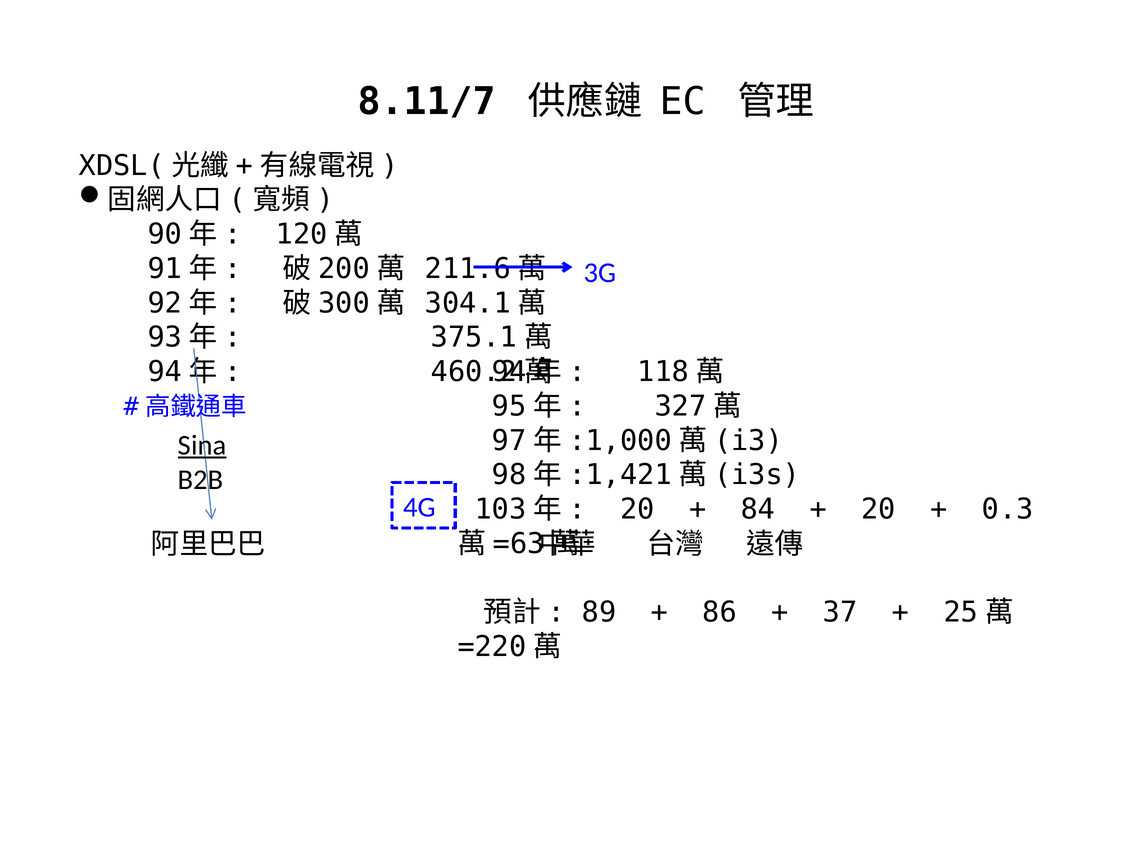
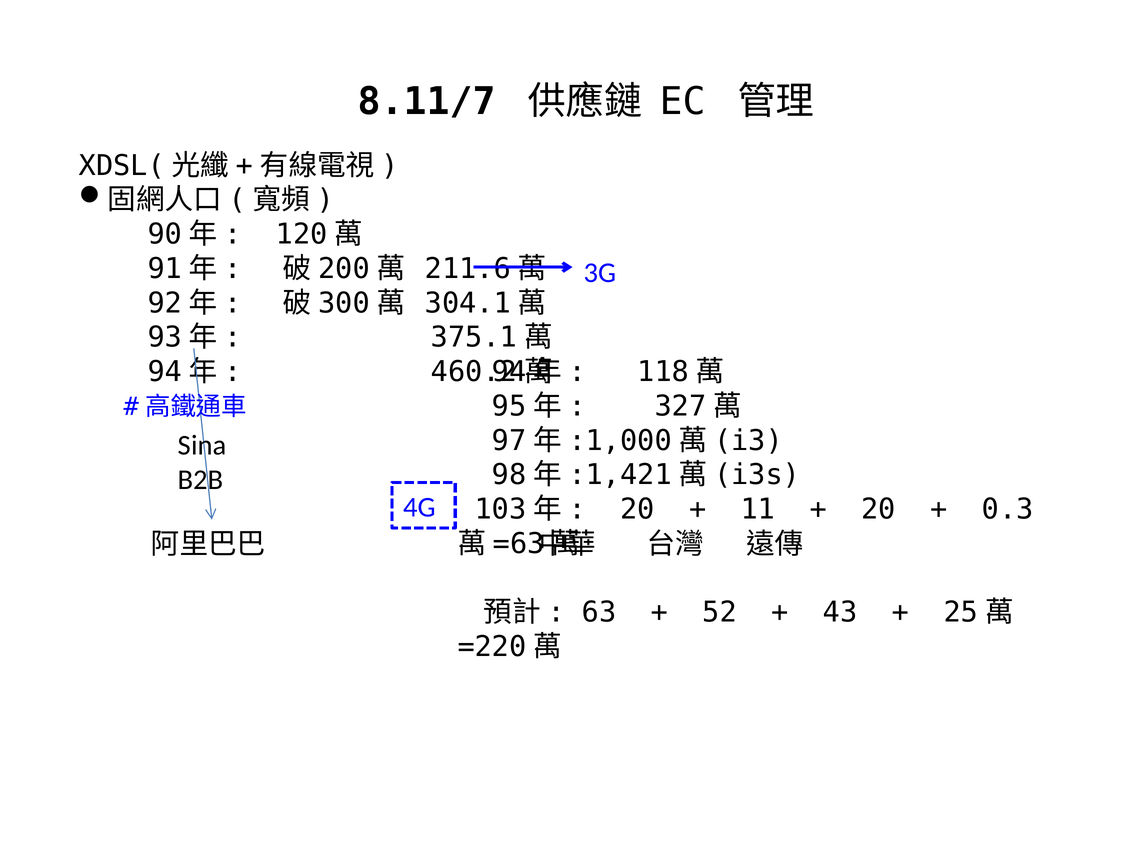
Sina underline: present -> none (202, 445)
84: 84 -> 11 (758, 509)
89: 89 -> 63 (599, 612)
86: 86 -> 52 (720, 612)
37: 37 -> 43 (840, 612)
